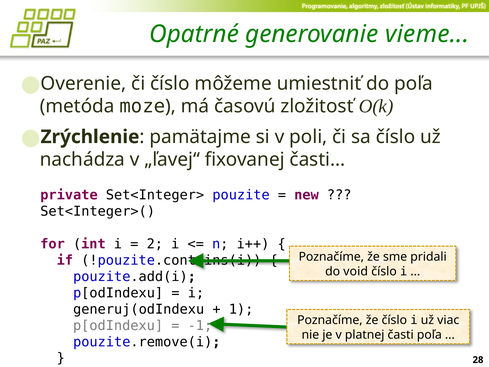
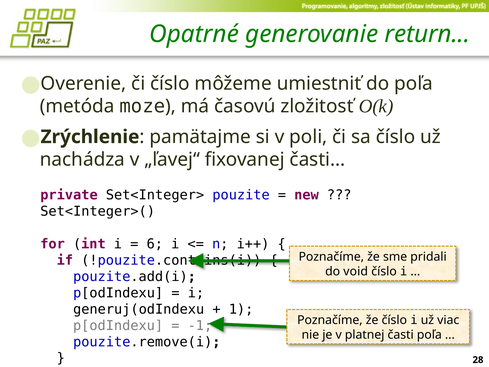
vieme: vieme -> return (427, 34)
2: 2 -> 6 (155, 244)
